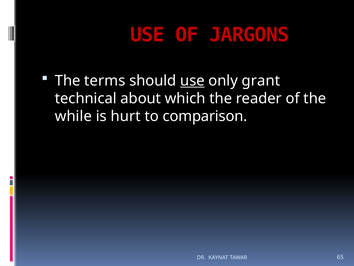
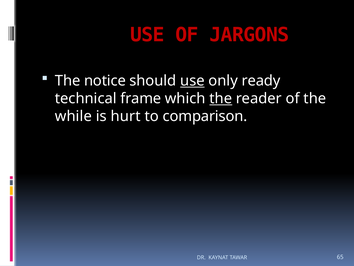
terms: terms -> notice (105, 81)
grant: grant -> ready (261, 81)
about: about -> frame (141, 98)
the underline: none -> present (221, 98)
